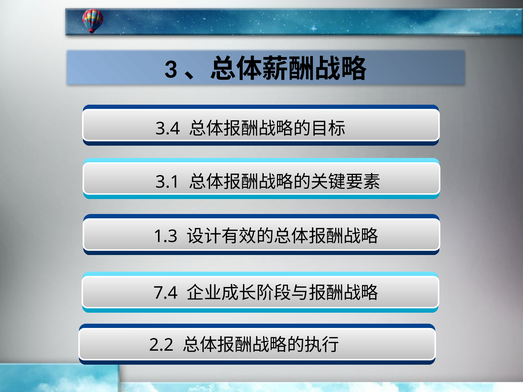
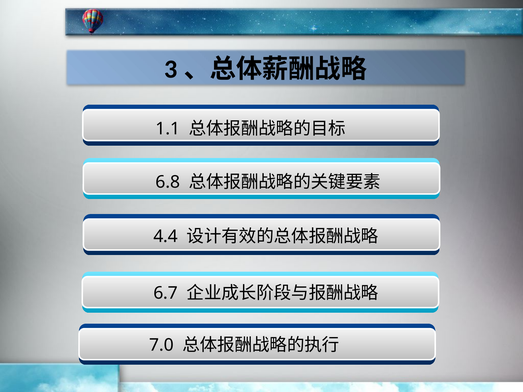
3.4: 3.4 -> 1.1 (168, 129)
3.1: 3.1 -> 6.8 (168, 182)
1.3: 1.3 -> 4.4 (166, 237)
7.4: 7.4 -> 6.7 (166, 293)
2.2: 2.2 -> 7.0 (161, 345)
